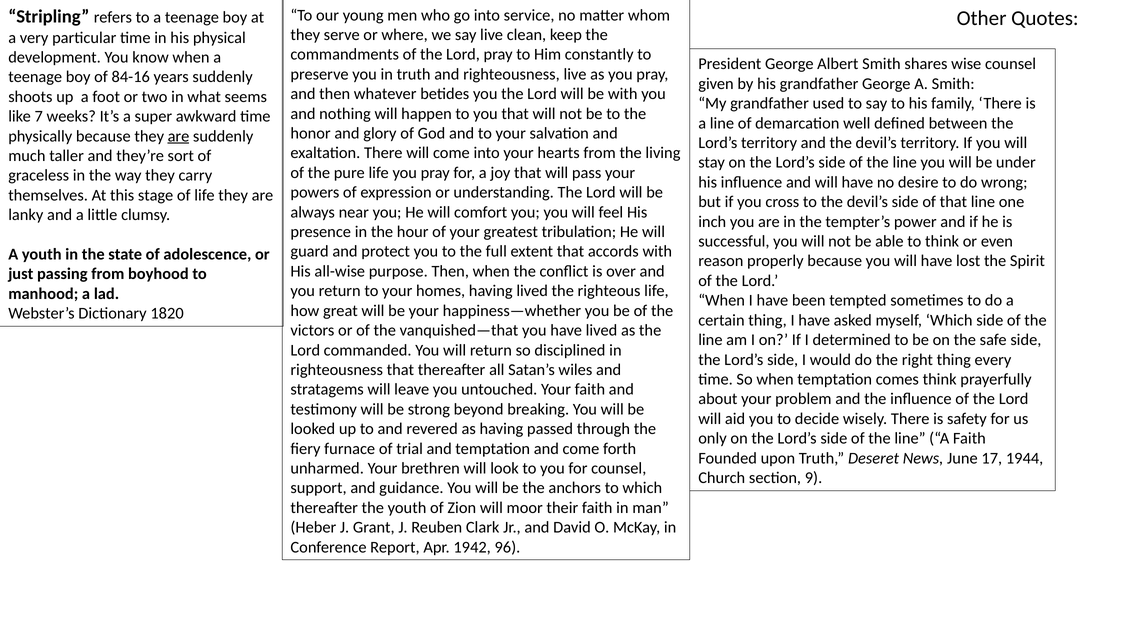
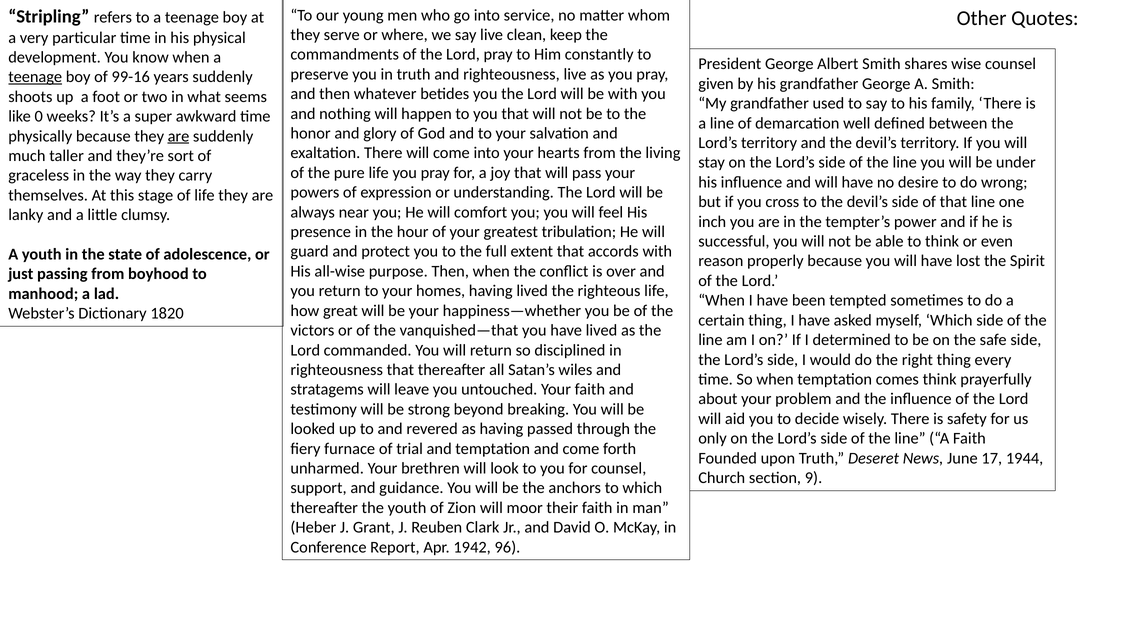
teenage underline: none -> present (35, 77)
84-16: 84-16 -> 99-16 (131, 77)
7: 7 -> 0 (39, 116)
